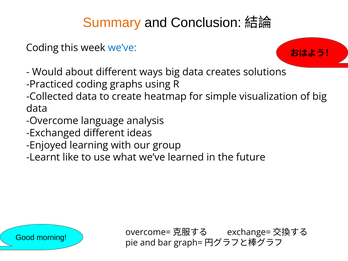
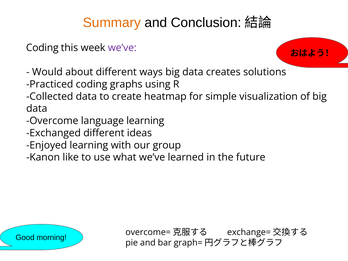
we’ve colour: blue -> purple (122, 48)
language analysis: analysis -> learning (145, 121)
Learnt: Learnt -> Kanon (43, 157)
